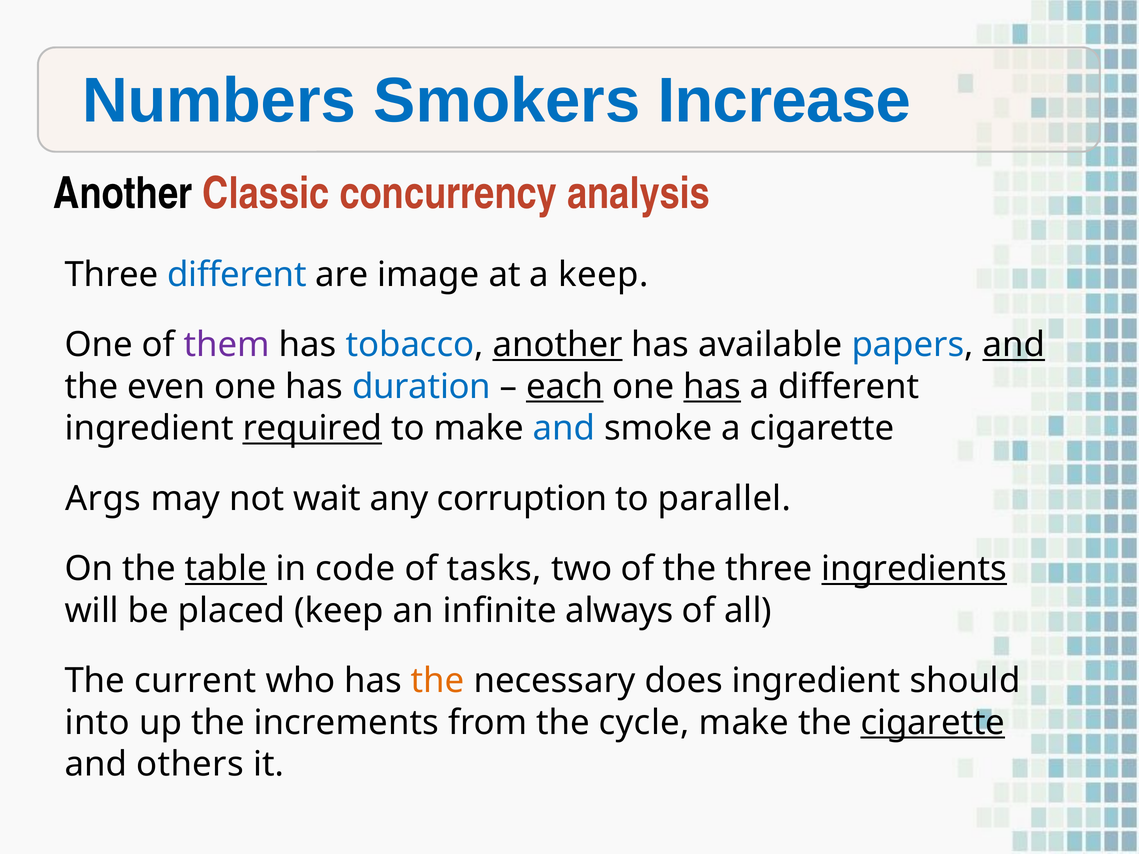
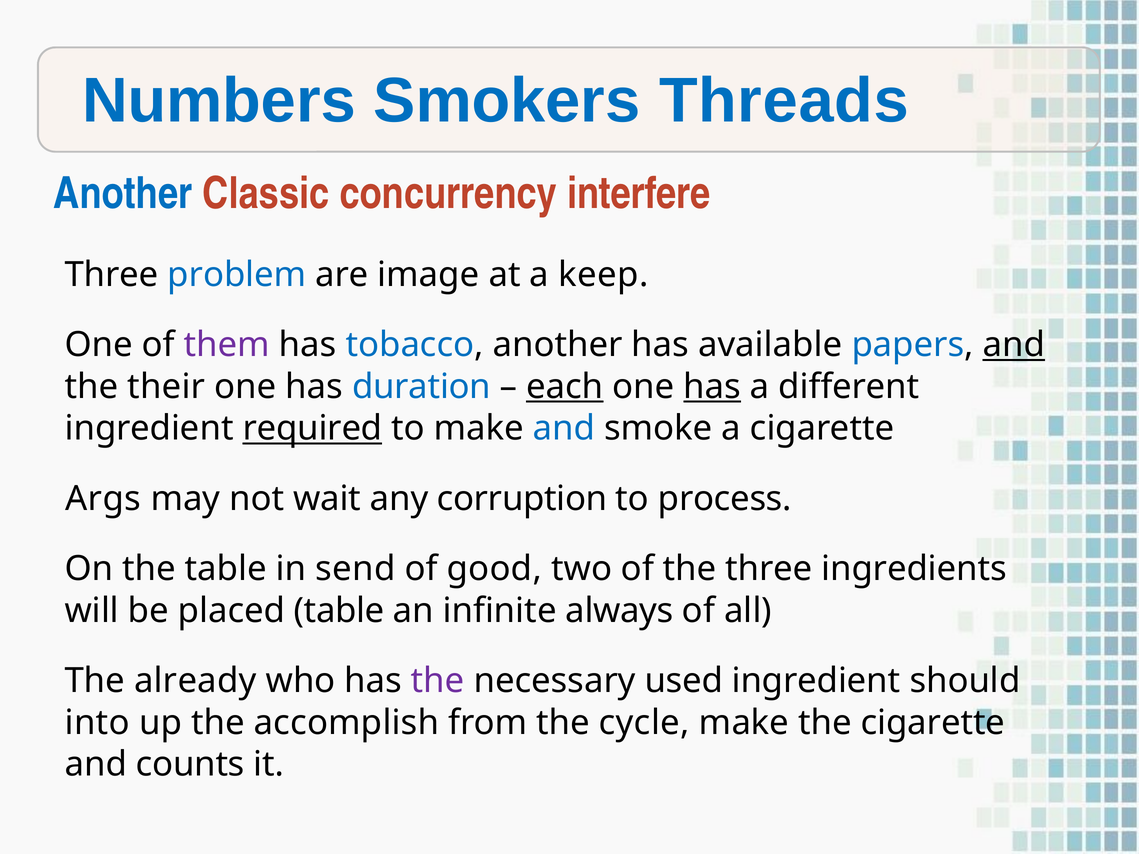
Increase: Increase -> Threads (784, 101)
Another colour: black -> blue (123, 194)
analysis: analysis -> interfere (639, 194)
Three different: different -> problem (237, 275)
another underline: present -> none (558, 345)
even: even -> their (166, 387)
parallel: parallel -> process (725, 499)
table underline: present -> none (226, 569)
code: code -> send (355, 569)
tasks: tasks -> good (494, 569)
ingredients underline: present -> none (914, 569)
placed keep: keep -> table (339, 611)
current: current -> already (195, 681)
the colour: orange -> purple (438, 681)
does: does -> used (684, 681)
increments: increments -> accomplish (346, 723)
cigarette underline: present -> none (933, 723)
others: others -> counts (190, 765)
